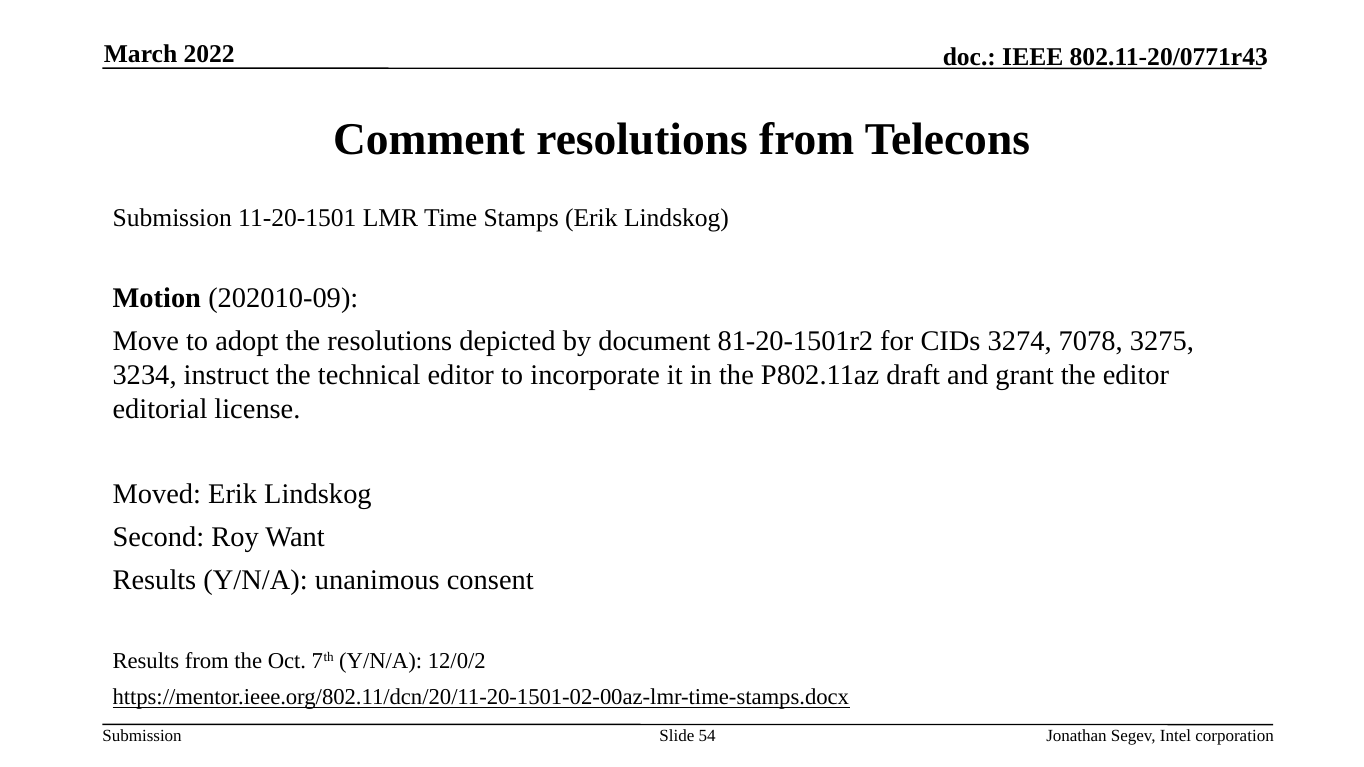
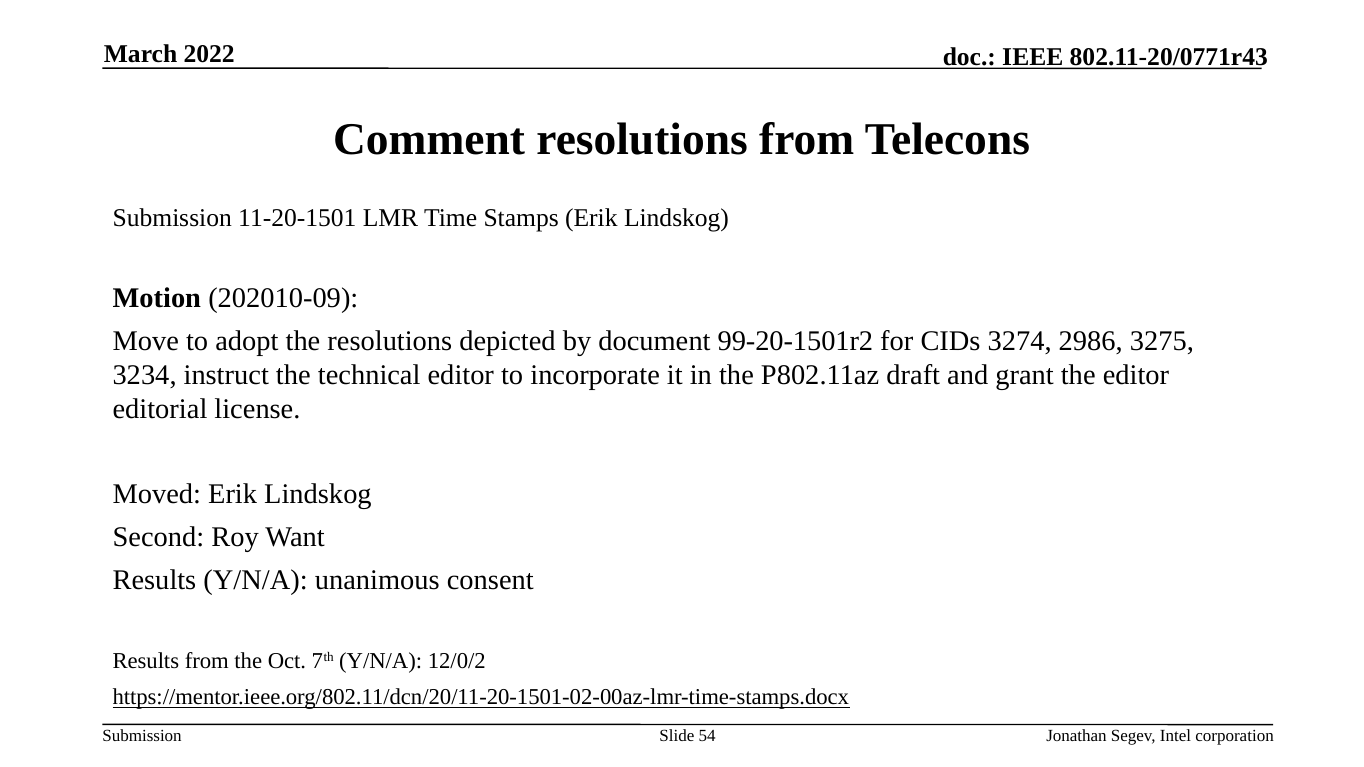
81-20-1501r2: 81-20-1501r2 -> 99-20-1501r2 (795, 341)
7078: 7078 -> 2986 (1091, 341)
